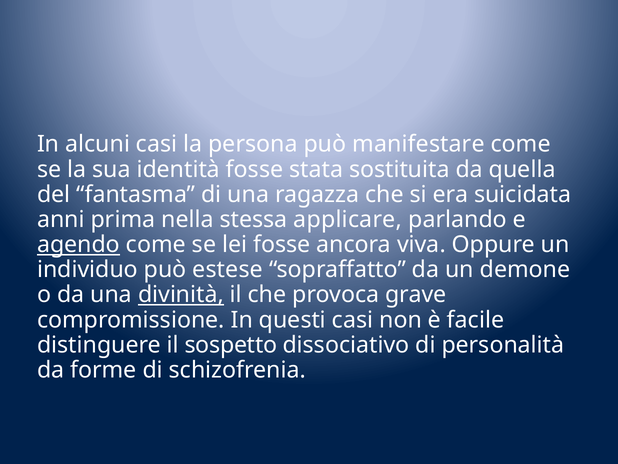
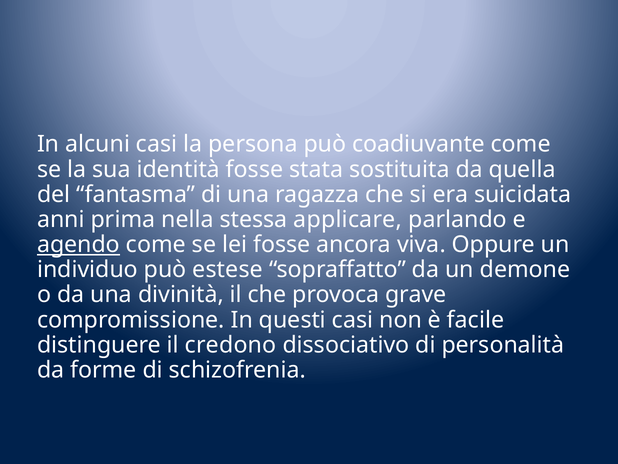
manifestare: manifestare -> coadiuvante (419, 144)
divinità underline: present -> none (181, 295)
sospetto: sospetto -> credono (231, 345)
